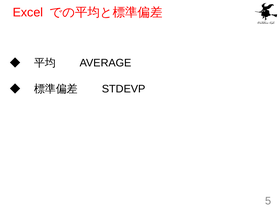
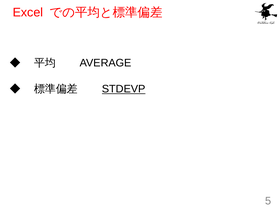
STDEVP underline: none -> present (124, 89)
